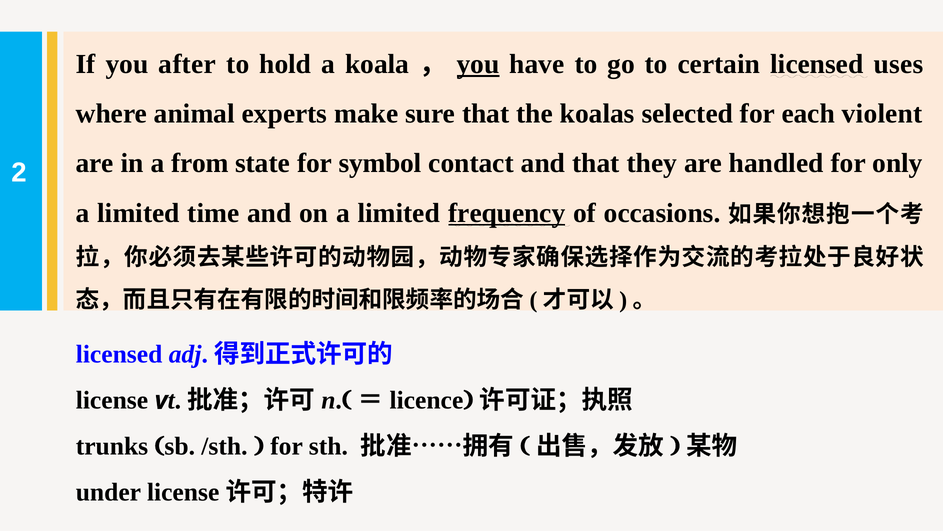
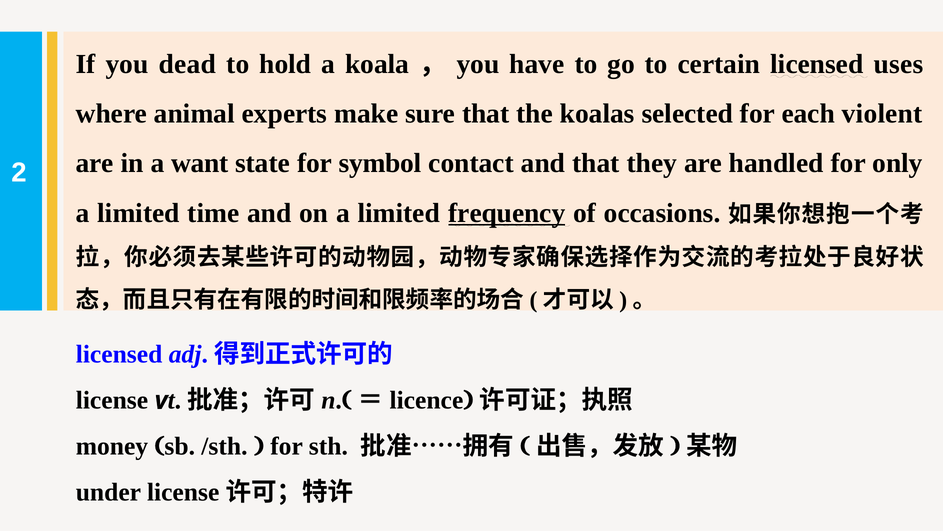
after: after -> dead (187, 64)
you underline: present -> none (478, 64)
from: from -> want (200, 163)
trunks: trunks -> money (112, 446)
